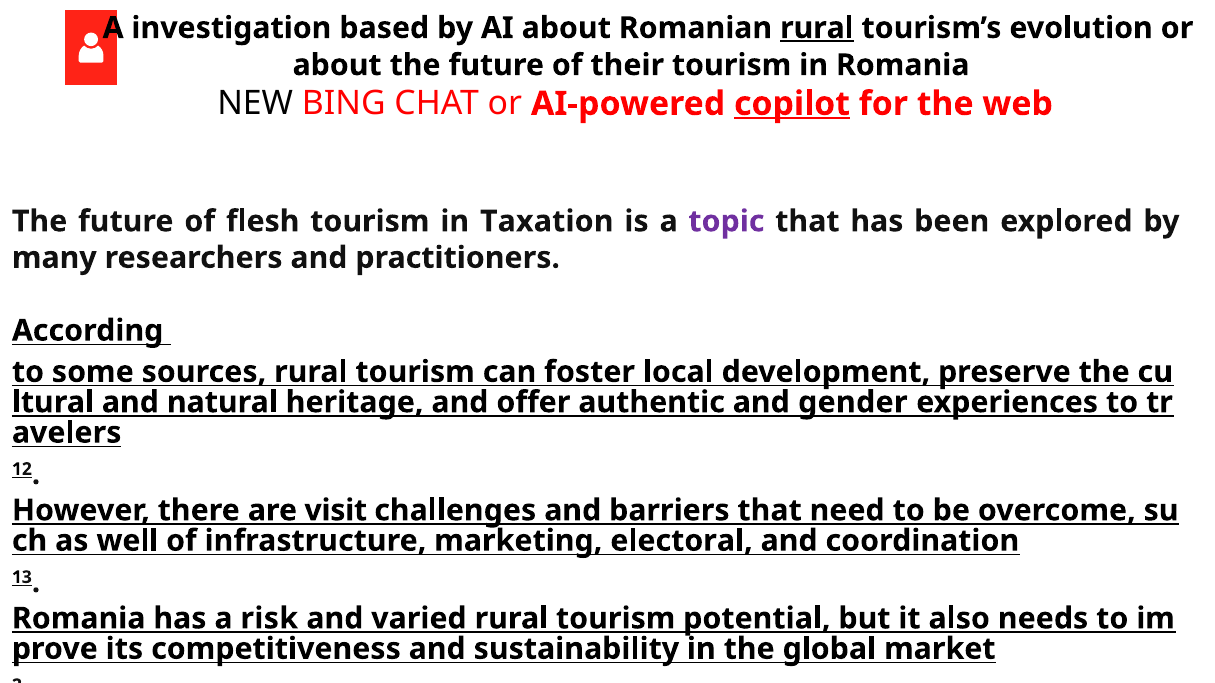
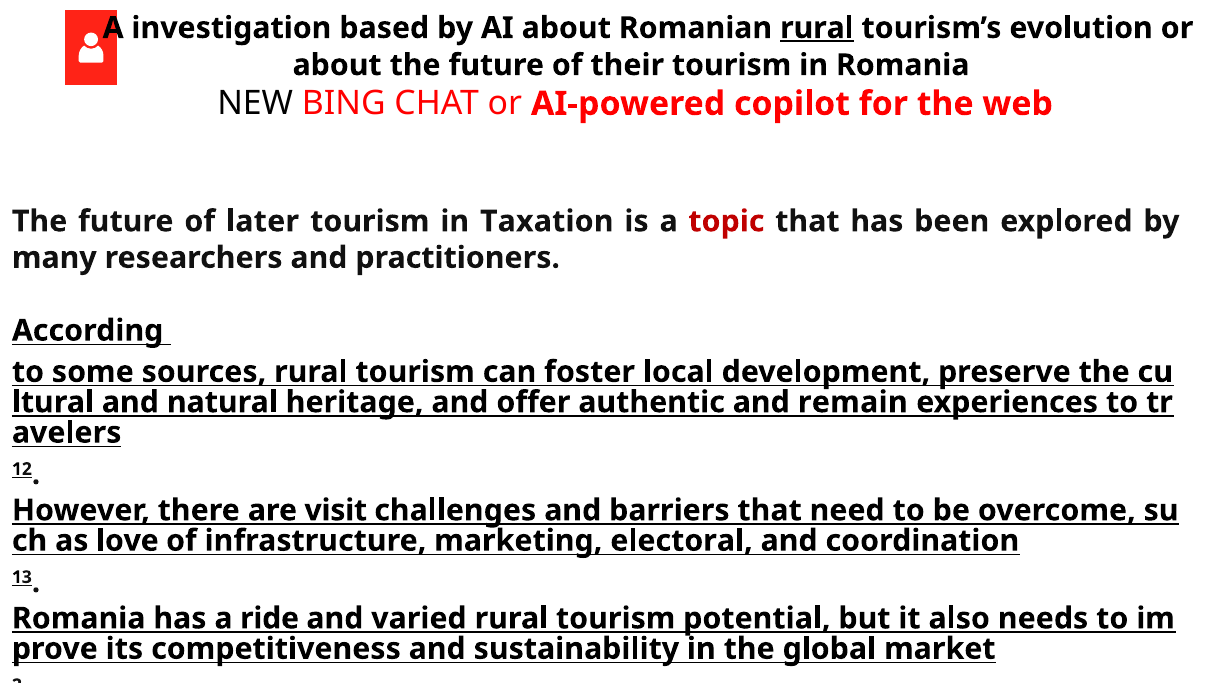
copilot underline: present -> none (792, 104)
flesh: flesh -> later (263, 221)
topic colour: purple -> red (726, 221)
gender: gender -> remain (853, 403)
well: well -> love (127, 541)
risk: risk -> ride (270, 619)
